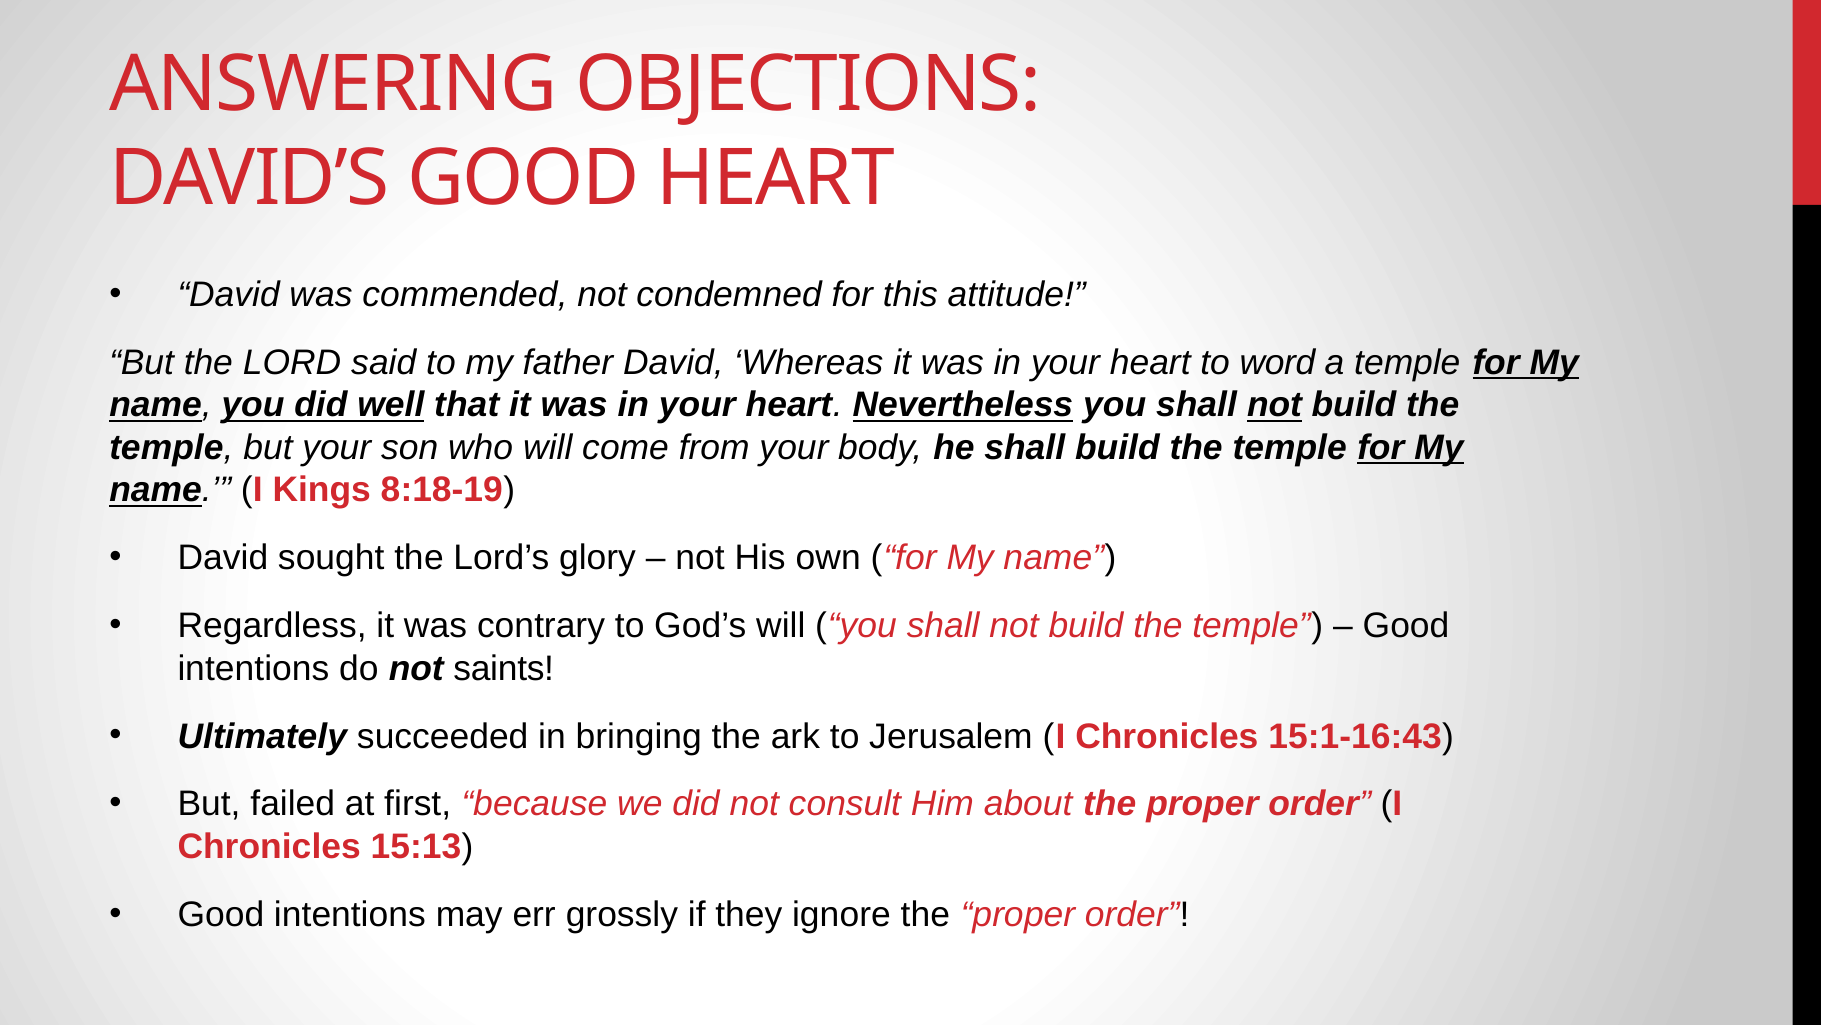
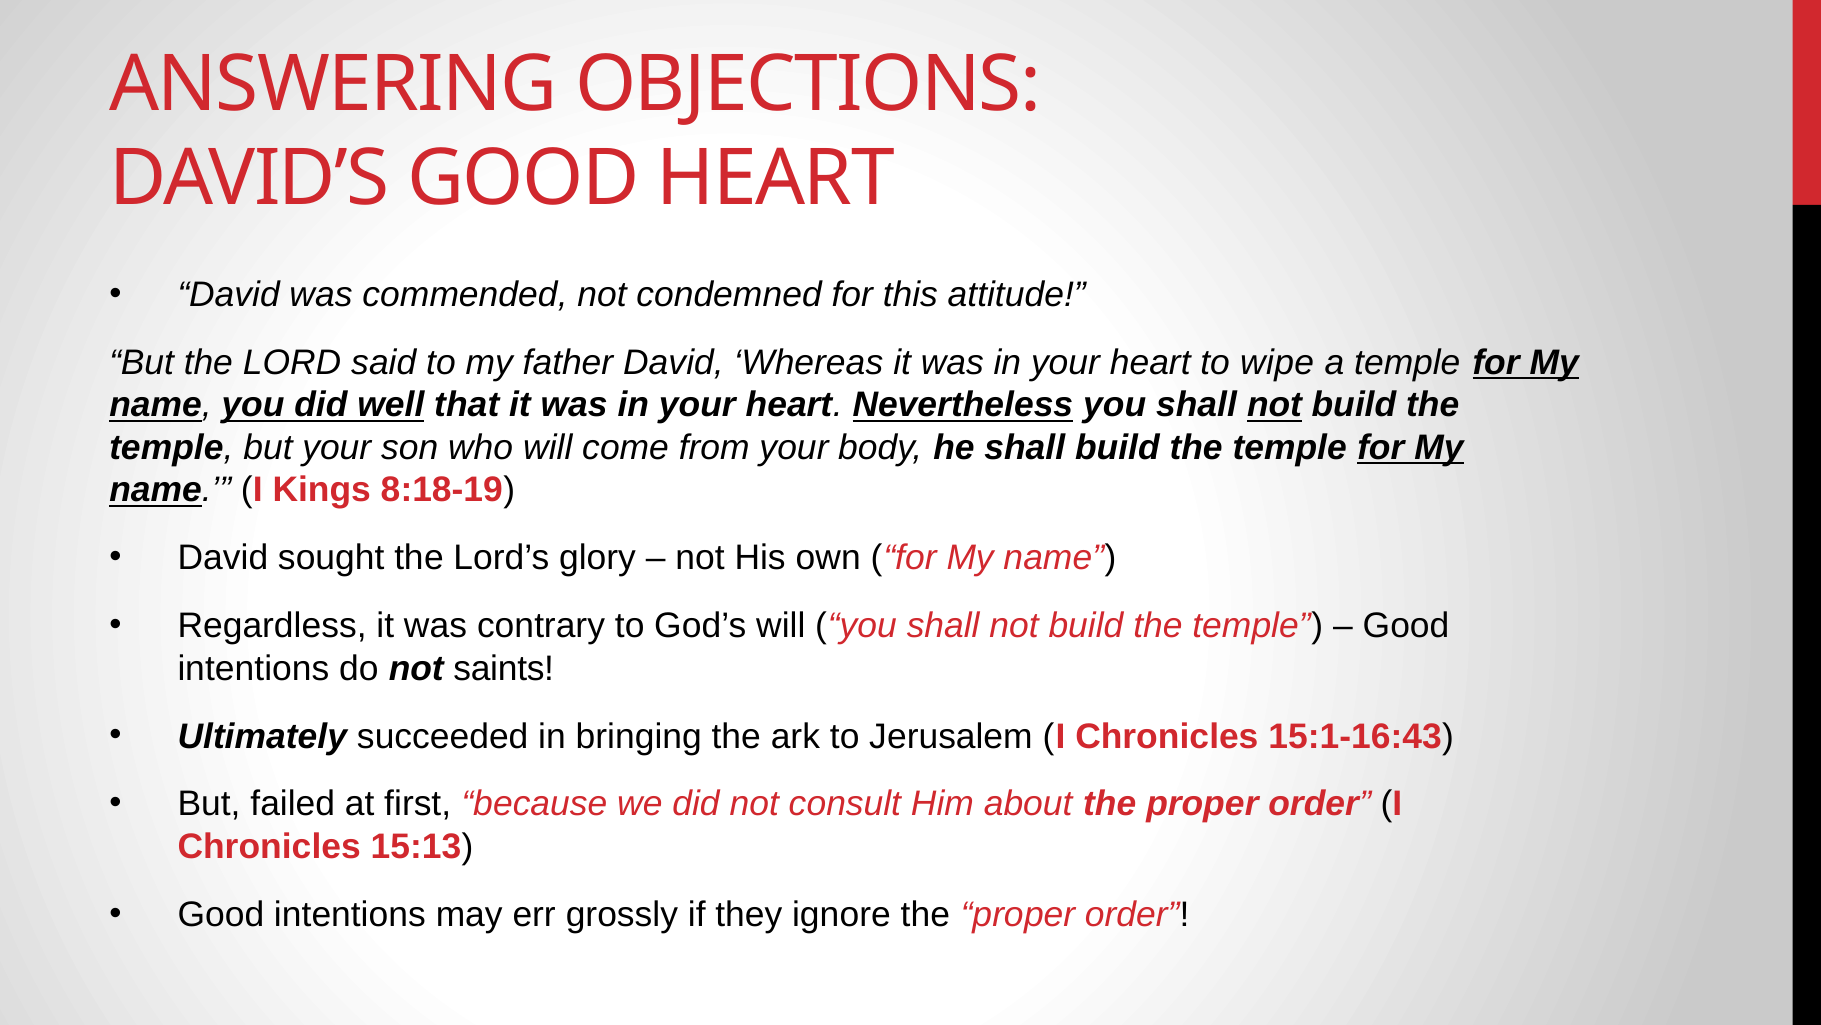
word: word -> wipe (1277, 362)
